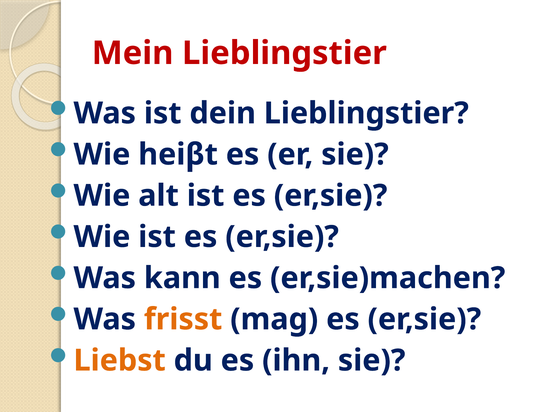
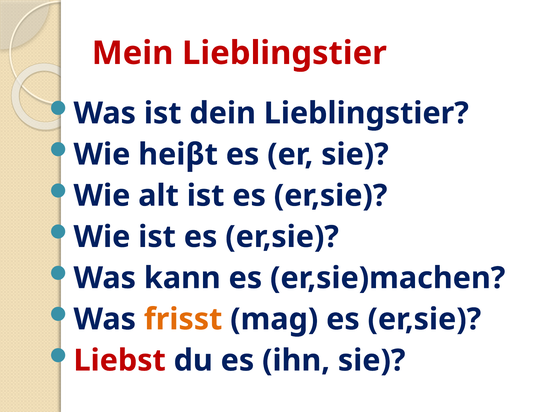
Liebst colour: orange -> red (120, 361)
